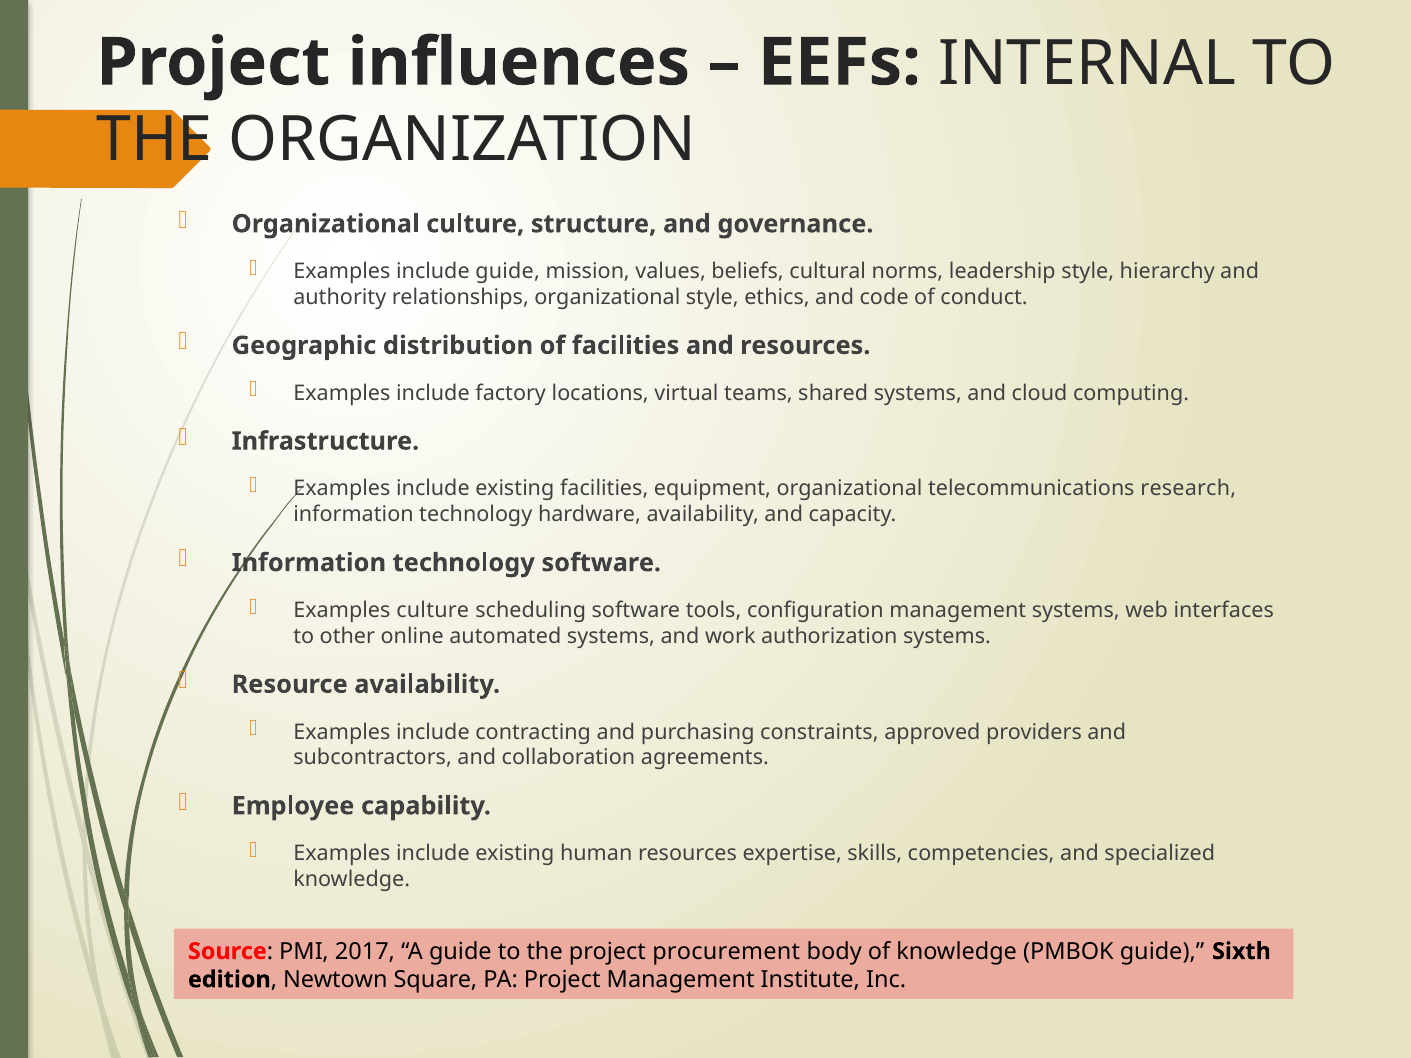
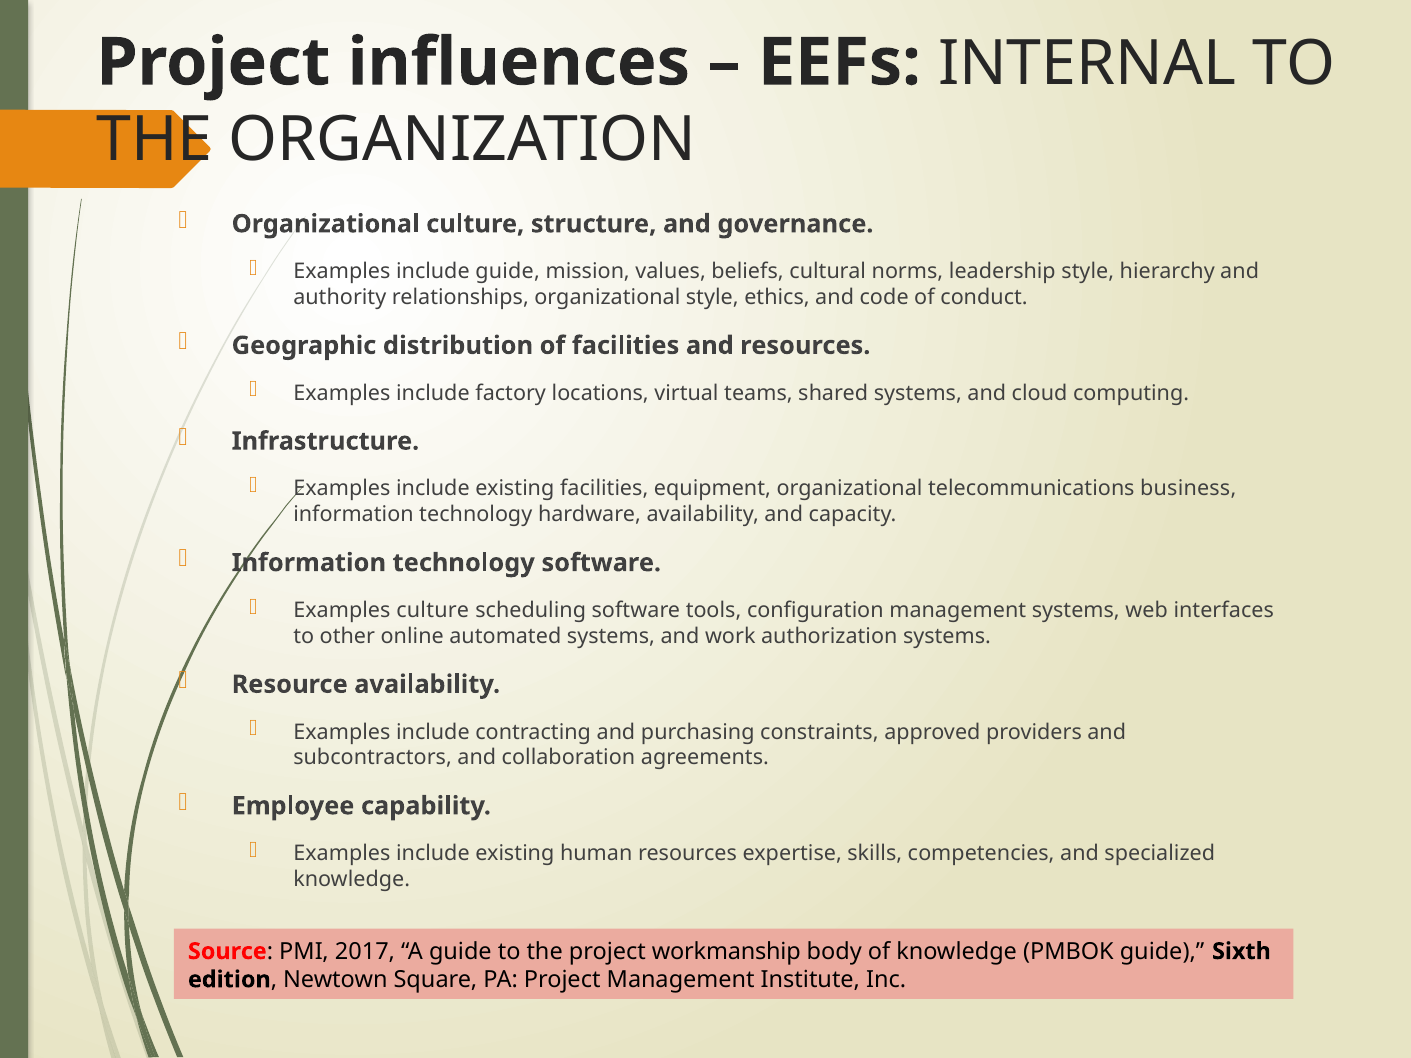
research: research -> business (1188, 489)
procurement: procurement -> workmanship (726, 952)
